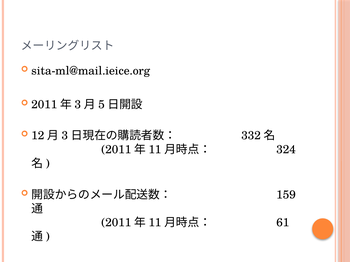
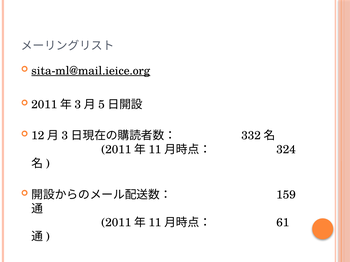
sita-ml@mail.ieice.org underline: none -> present (91, 71)
